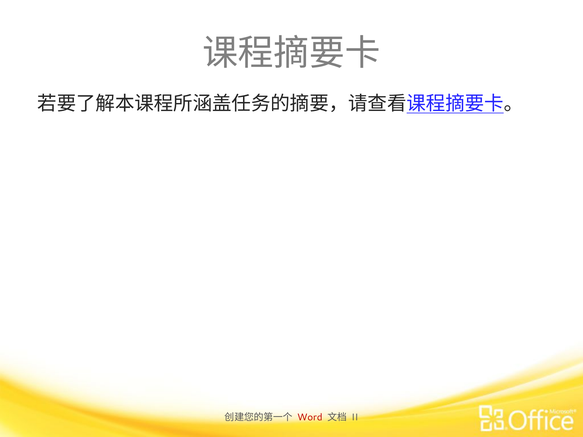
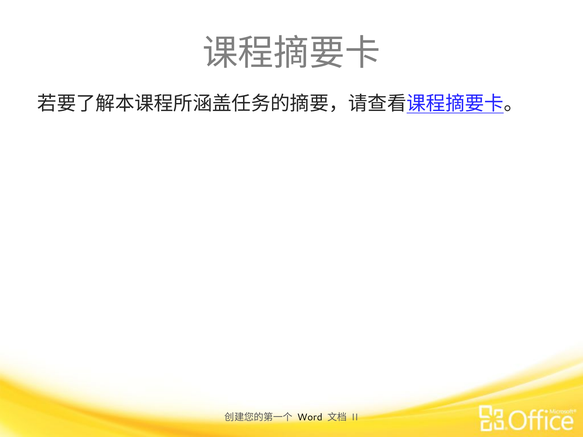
Word colour: red -> black (310, 418)
